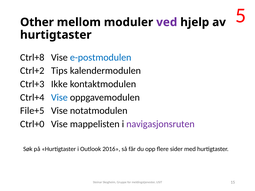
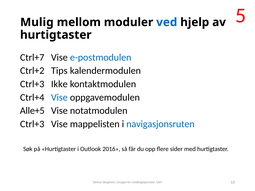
Other: Other -> Mulig (37, 22)
ved colour: purple -> blue (167, 22)
Ctrl+8: Ctrl+8 -> Ctrl+7 (32, 57)
File+5: File+5 -> Alle+5 (32, 111)
Ctrl+0: Ctrl+0 -> Ctrl+3 (32, 124)
navigasjonsruten colour: purple -> blue (160, 124)
